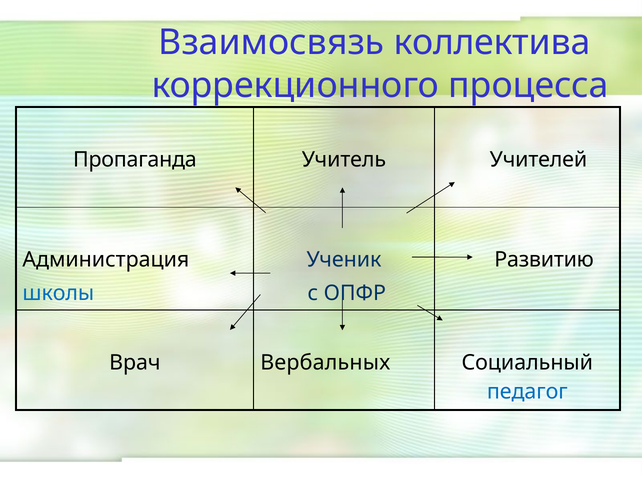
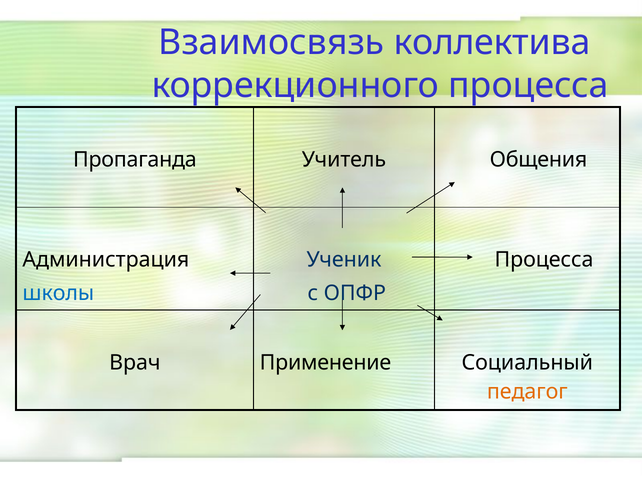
Учителей: Учителей -> Общения (538, 160)
Развитию: Развитию -> Процесса (544, 259)
Вербальных: Вербальных -> Применение (325, 362)
педагог colour: blue -> orange (527, 391)
